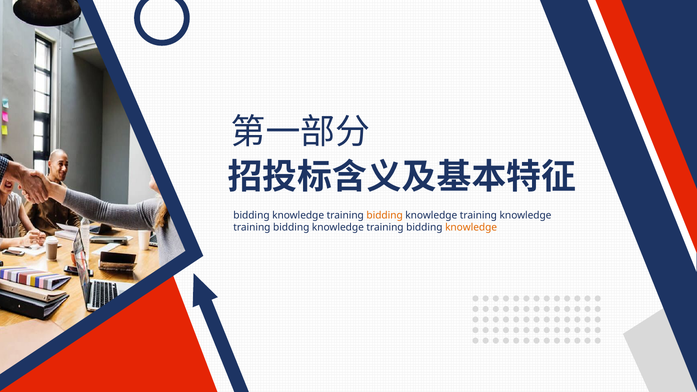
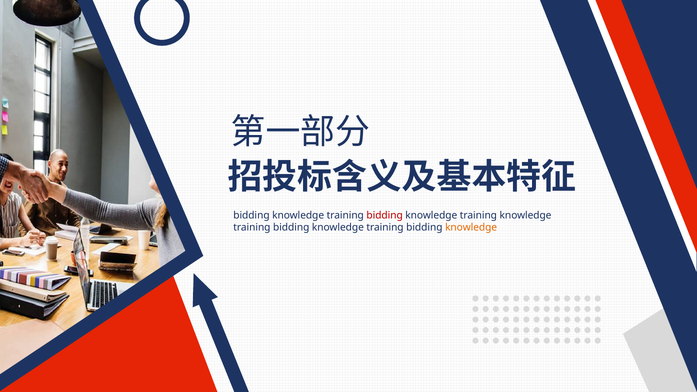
bidding colour: orange -> red (385, 215)
